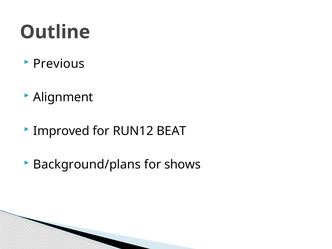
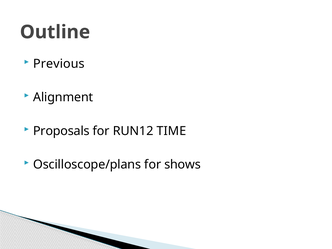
Improved: Improved -> Proposals (61, 131)
BEAT: BEAT -> TIME (171, 131)
Background/plans: Background/plans -> Oscilloscope/plans (87, 165)
